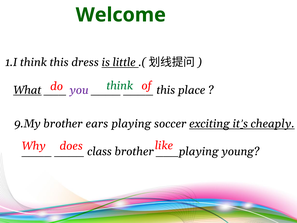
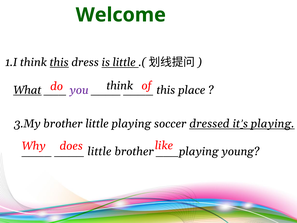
this underline: none -> present (59, 62)
think colour: green -> black (120, 86)
9.My: 9.My -> 3.My (27, 124)
brother ears: ears -> little (97, 124)
exciting: exciting -> dressed (210, 124)
cheaply: cheaply -> playing (273, 124)
class: class -> little (100, 151)
